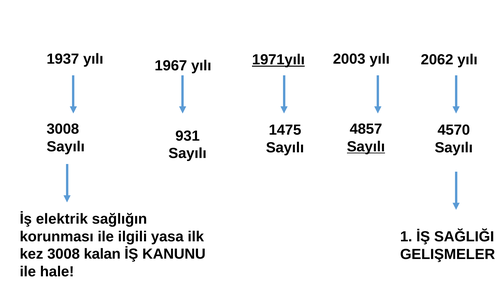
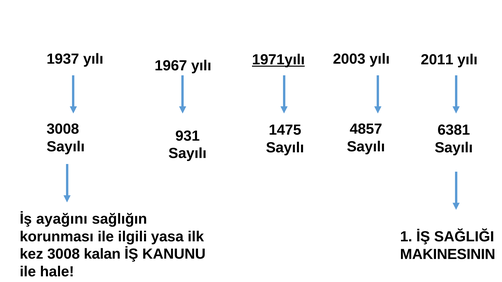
2062: 2062 -> 2011 (437, 60)
4570: 4570 -> 6381 (454, 130)
Sayılı underline: present -> none (366, 147)
elektrik: elektrik -> ayağını (62, 219)
GELIŞMELER: GELIŞMELER -> MAKINESININ (448, 255)
